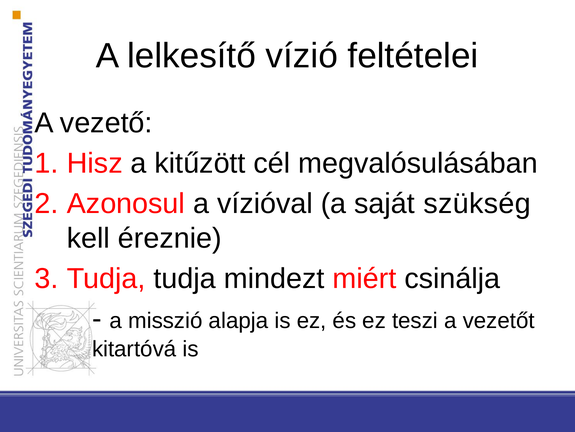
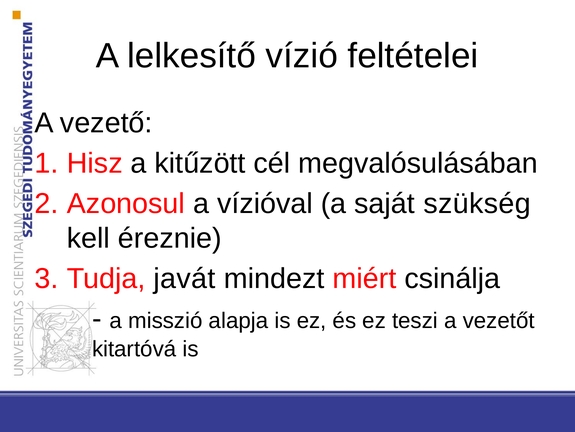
Tudja tudja: tudja -> javát (185, 278)
